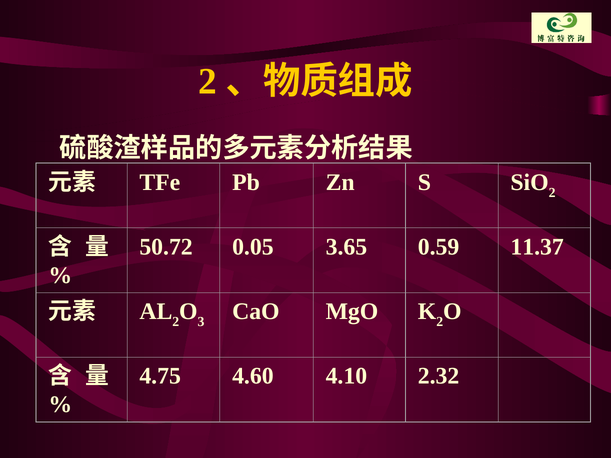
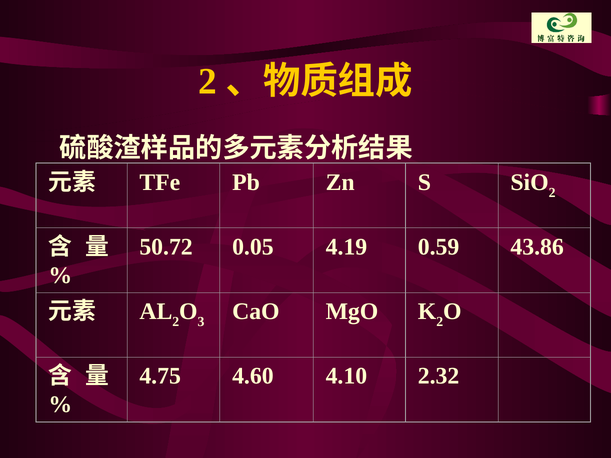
3.65: 3.65 -> 4.19 (346, 247)
11.37: 11.37 -> 43.86 (537, 247)
